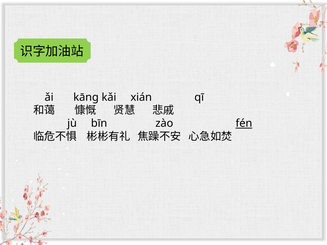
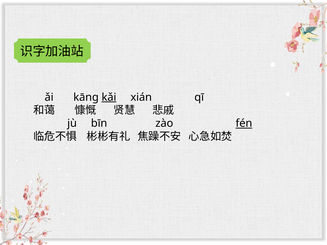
kǎi underline: none -> present (109, 97)
